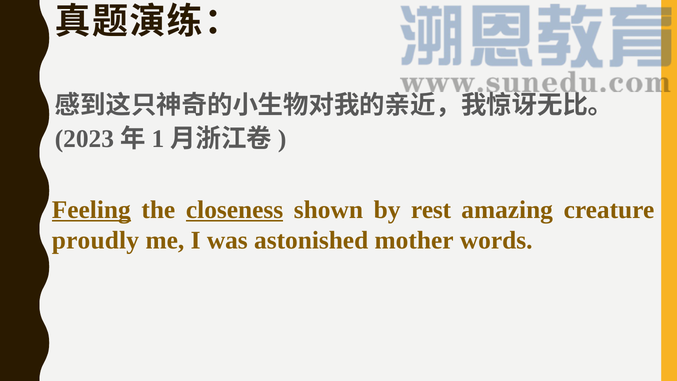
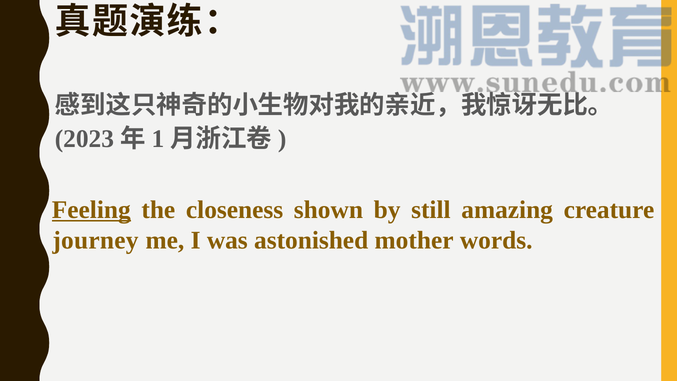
closeness underline: present -> none (235, 210)
rest: rest -> still (431, 210)
proudly: proudly -> journey (95, 240)
